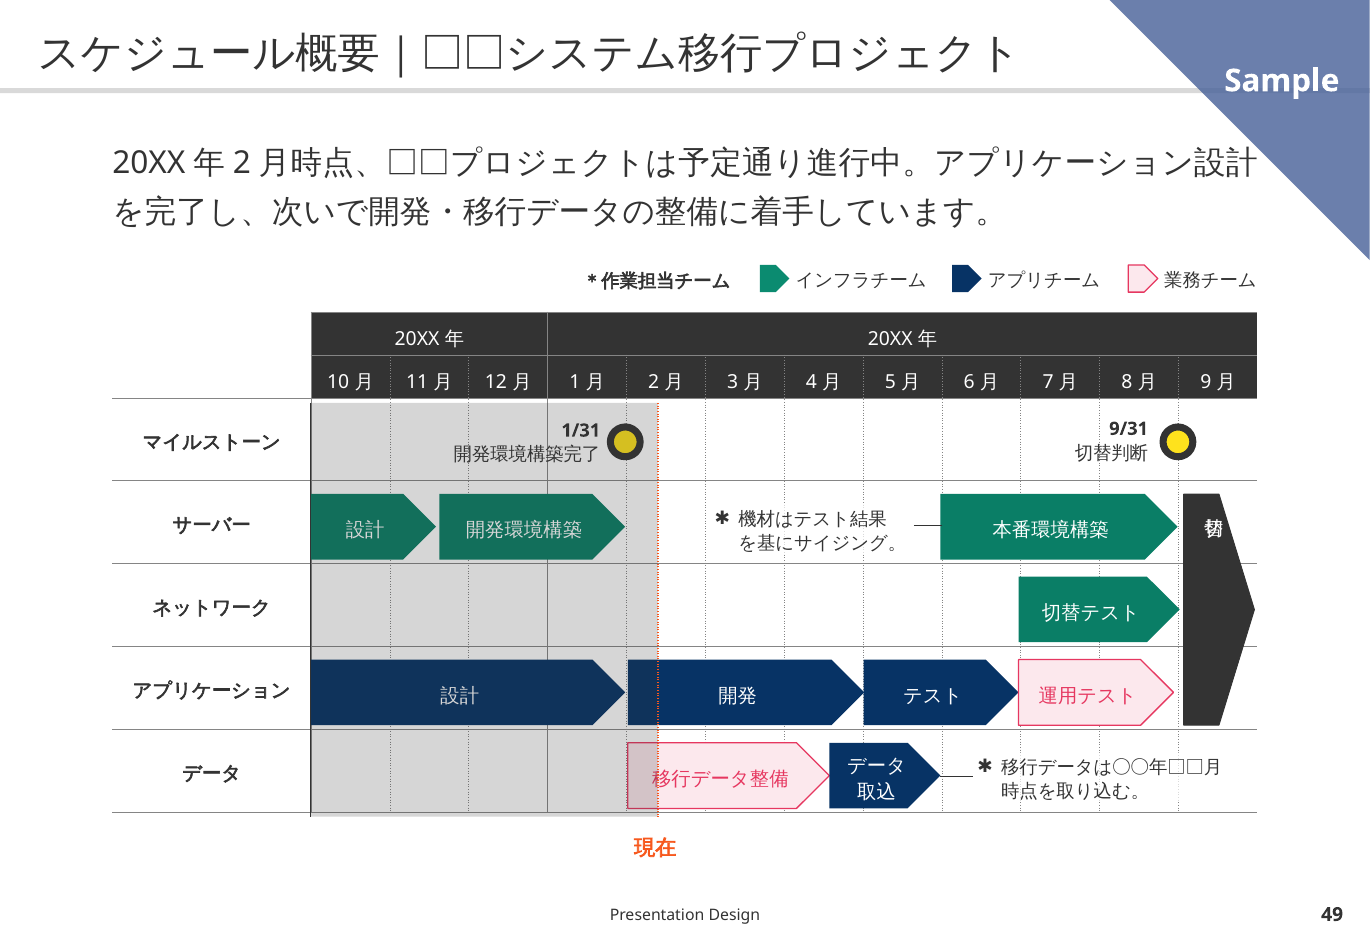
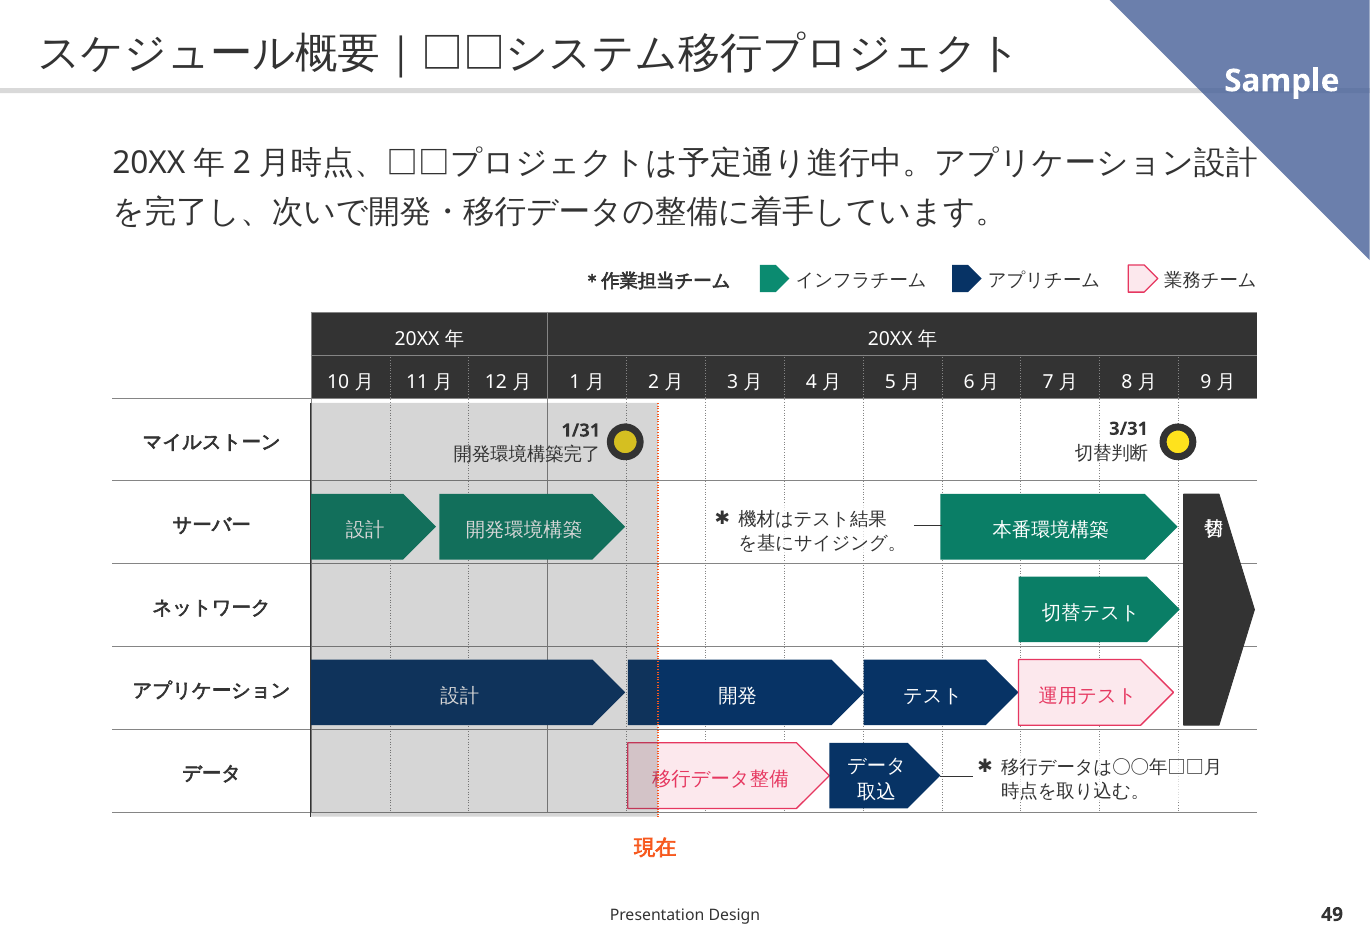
9/31: 9/31 -> 3/31 (1129, 429)
